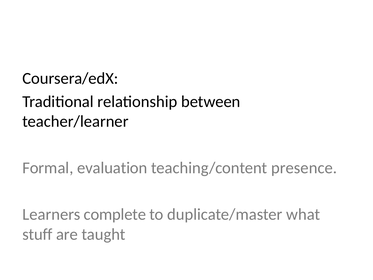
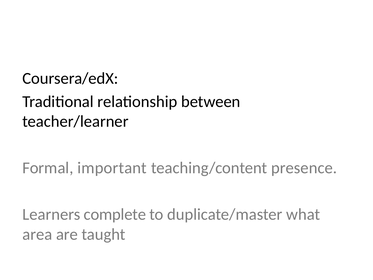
evaluation: evaluation -> important (112, 168)
stuff: stuff -> area (37, 234)
